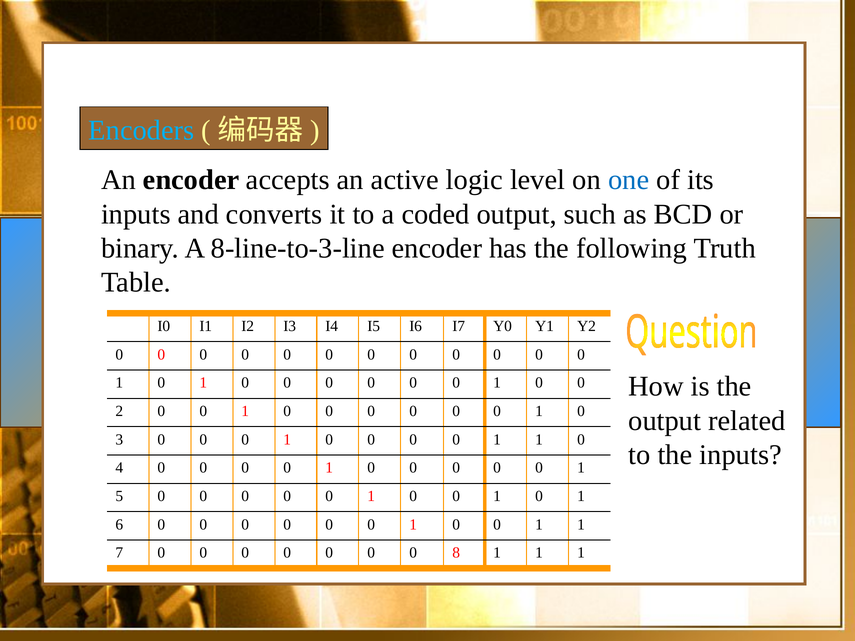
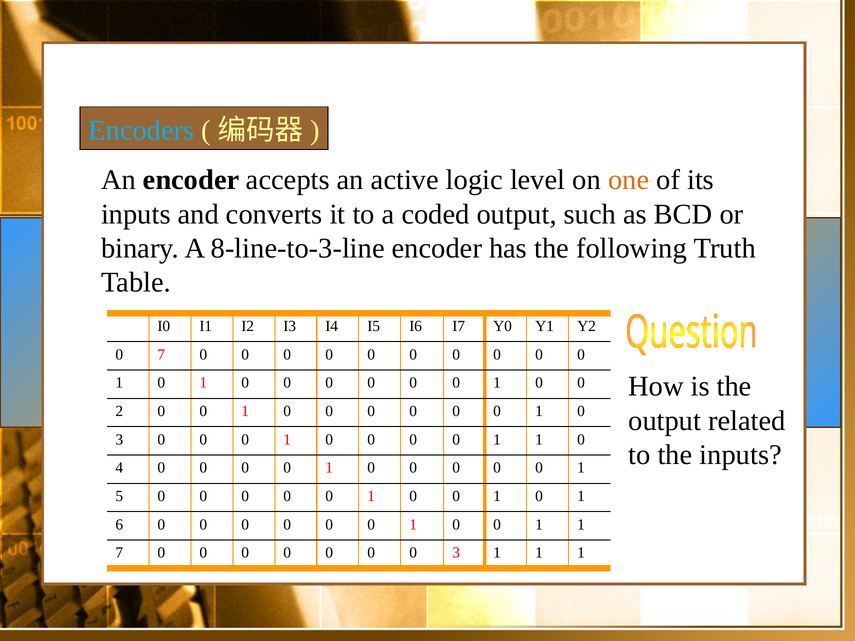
one colour: blue -> orange (629, 180)
0: 0 -> 7 (161, 355)
0 0 8: 8 -> 3 (456, 553)
